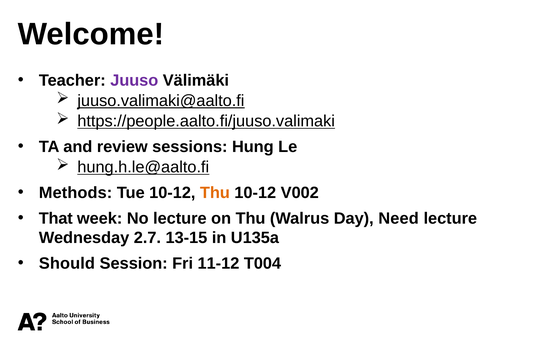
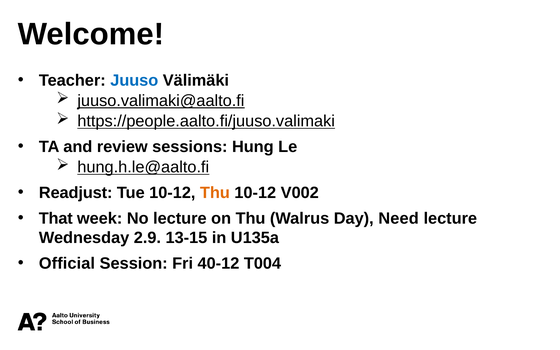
Juuso colour: purple -> blue (134, 80)
Methods: Methods -> Readjust (76, 193)
2.7: 2.7 -> 2.9 (147, 238)
Should: Should -> Official (67, 263)
11-12: 11-12 -> 40-12 (218, 263)
